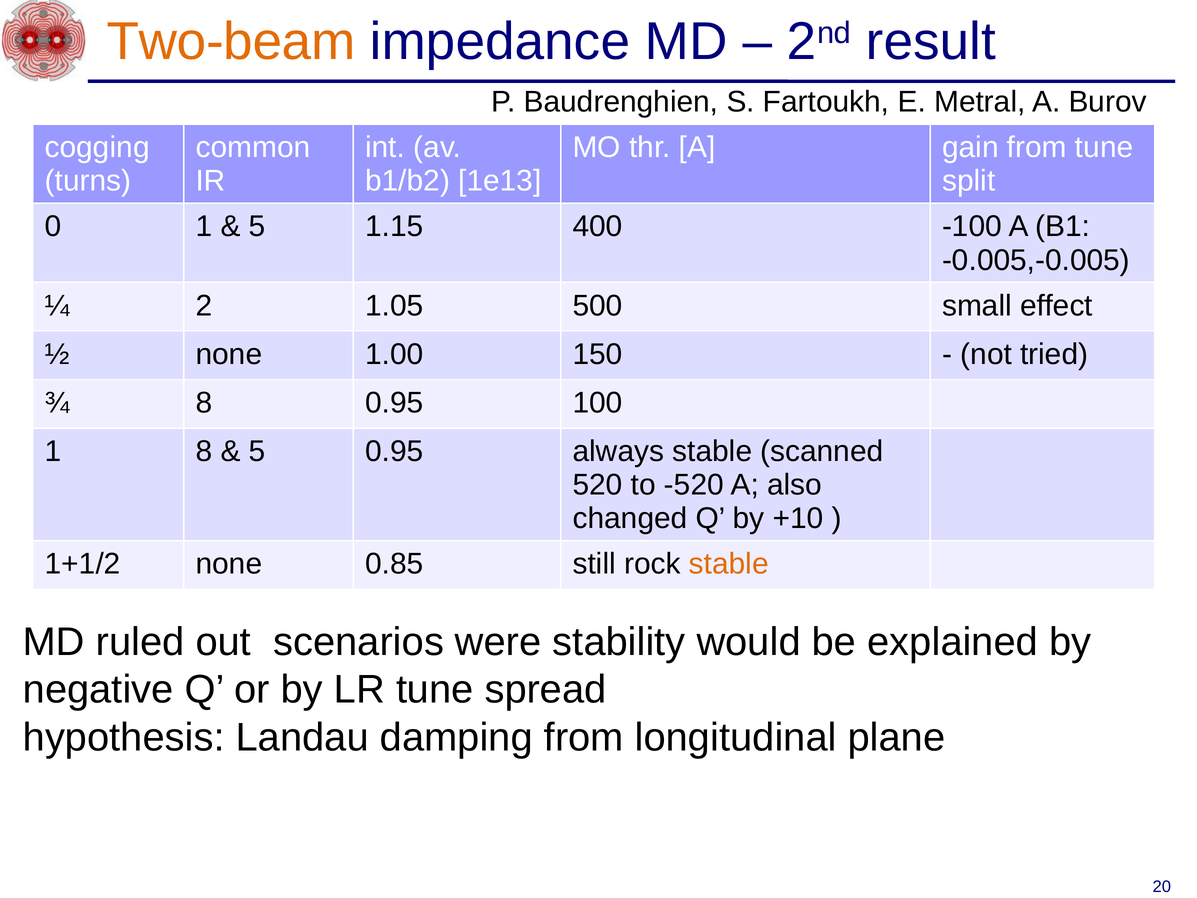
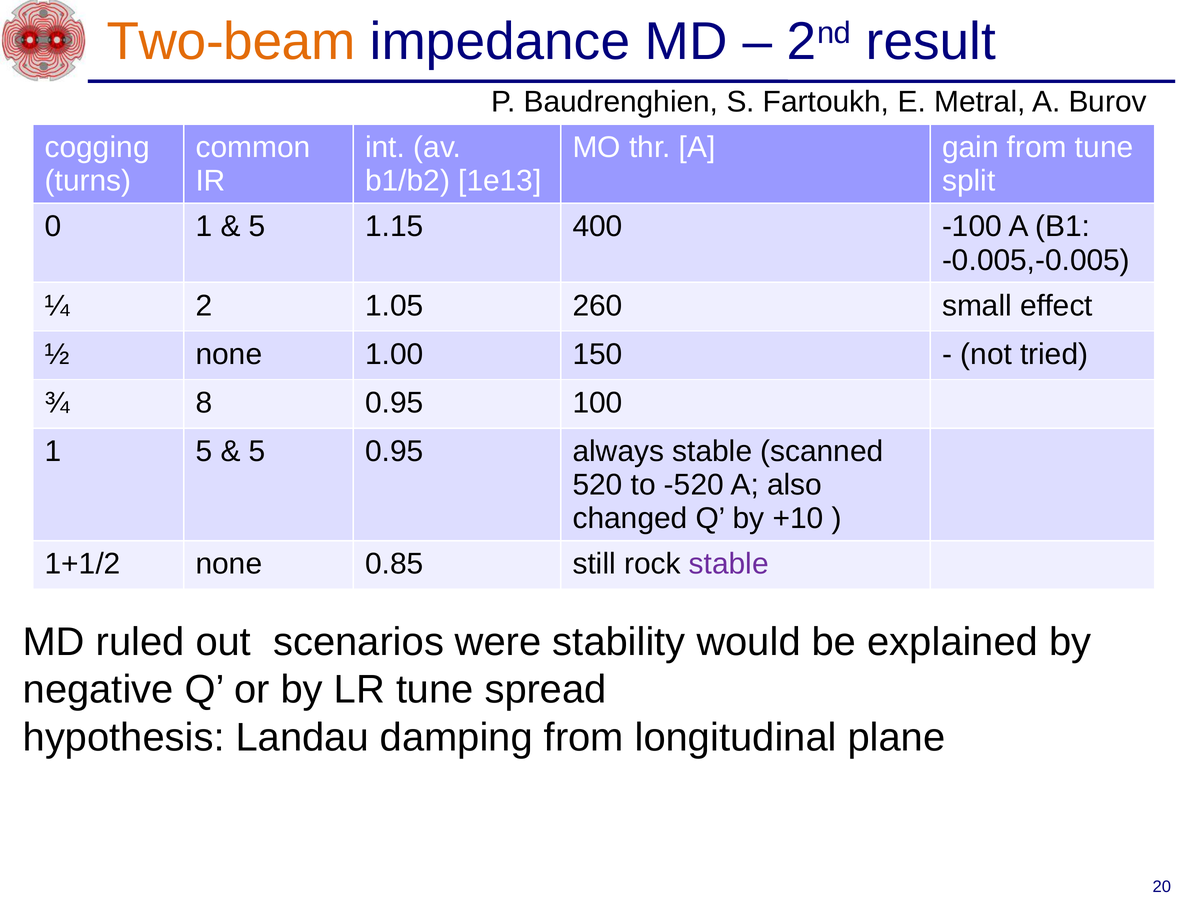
500: 500 -> 260 (598, 306)
1 8: 8 -> 5 (204, 451)
stable colour: orange -> purple (729, 564)
